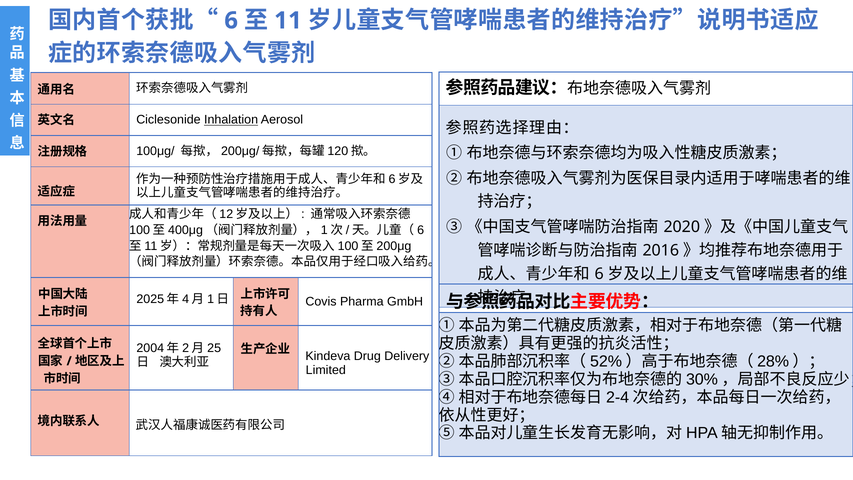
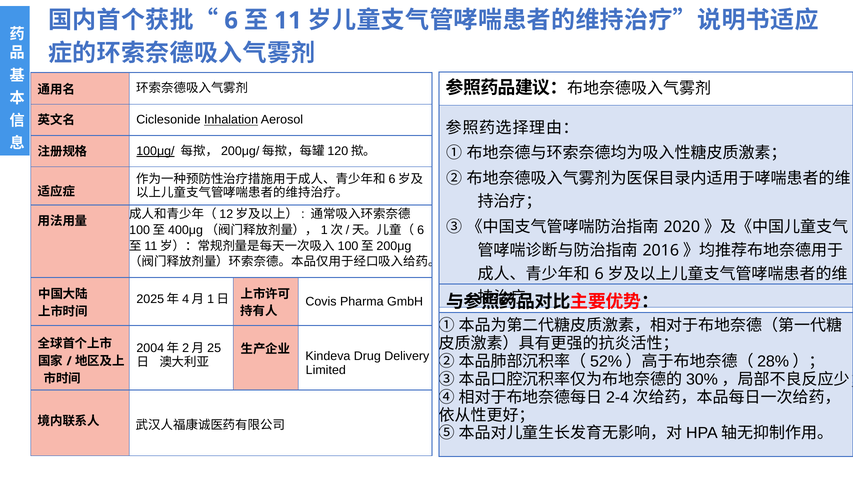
100μg/ underline: none -> present (155, 151)
